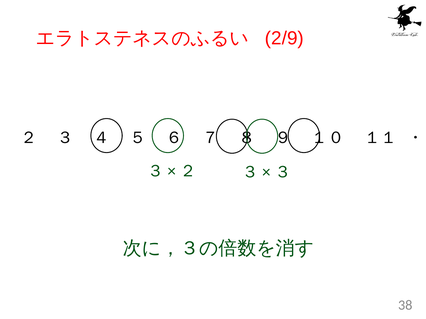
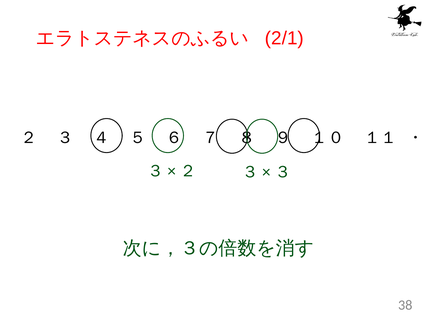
2/9: 2/9 -> 2/1 (284, 38)
